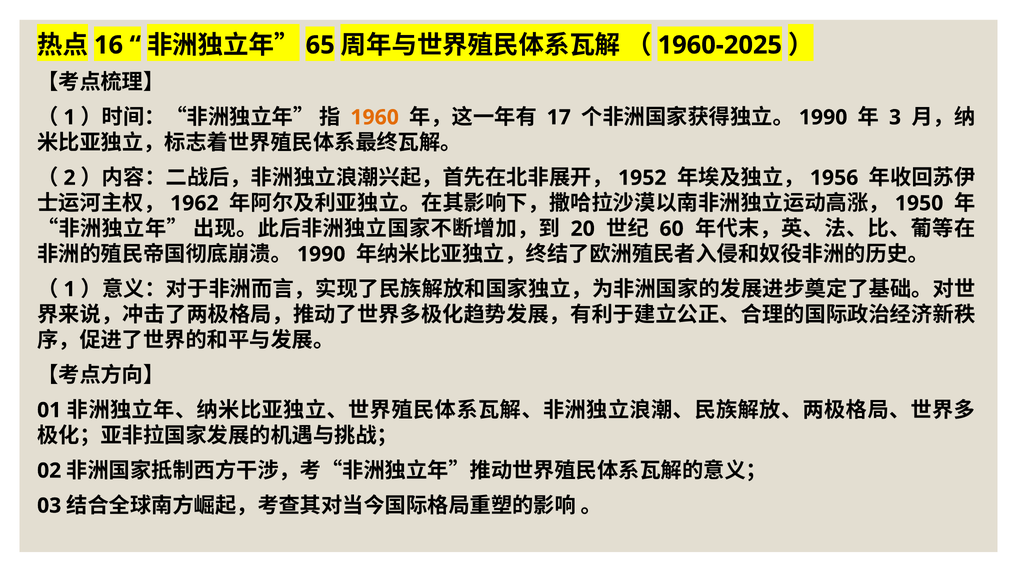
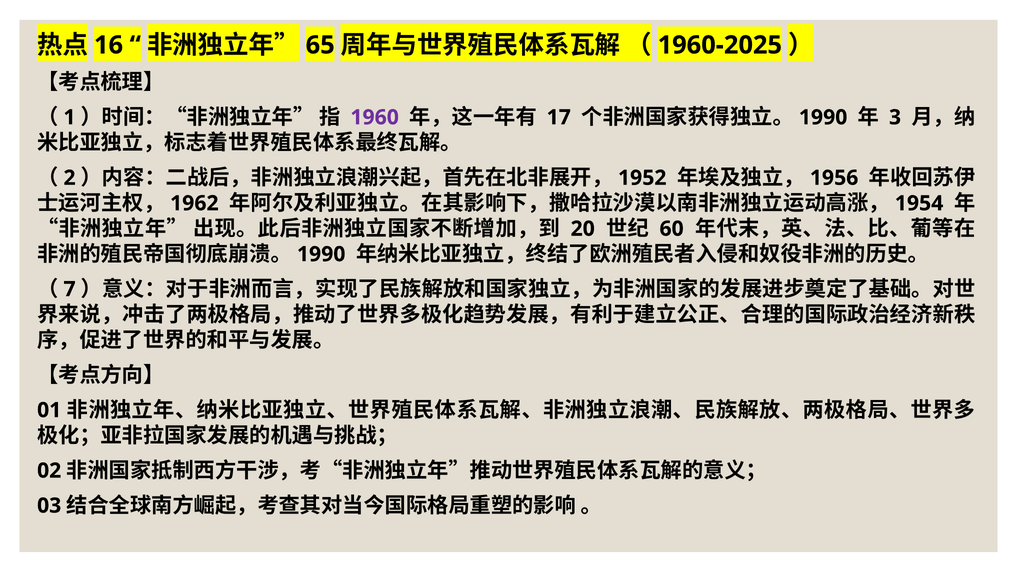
1960 colour: orange -> purple (375, 117)
1950: 1950 -> 1954 (919, 203)
1: 1 -> 7 (70, 289)
